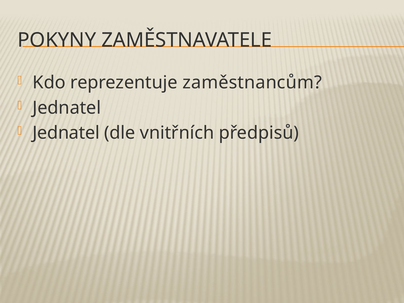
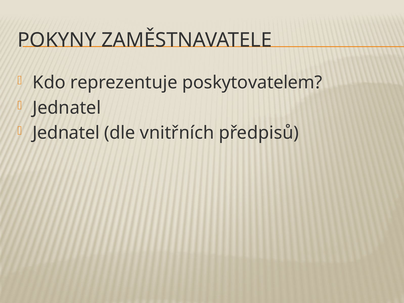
zaměstnancům: zaměstnancům -> poskytovatelem (252, 83)
